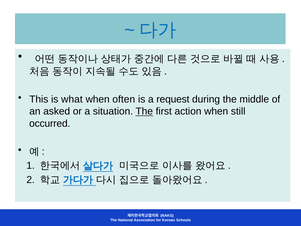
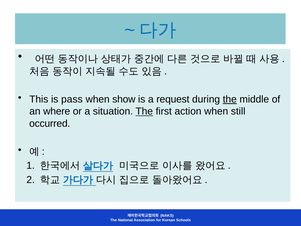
what: what -> pass (72, 99)
often: often -> show (124, 99)
the underline: none -> present (230, 99)
asked: asked -> where (57, 111)
